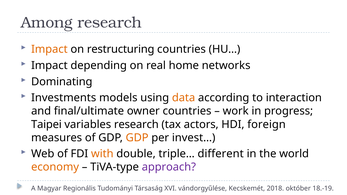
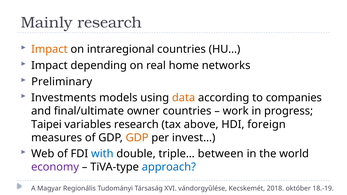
Among: Among -> Mainly (47, 23)
restructuring: restructuring -> intraregional (121, 49)
Dominating: Dominating -> Preliminary (62, 82)
interaction: interaction -> companies (294, 98)
actors: actors -> above (201, 124)
with colour: orange -> blue (102, 154)
different: different -> between (221, 154)
economy colour: orange -> purple (55, 167)
approach colour: purple -> blue (169, 167)
